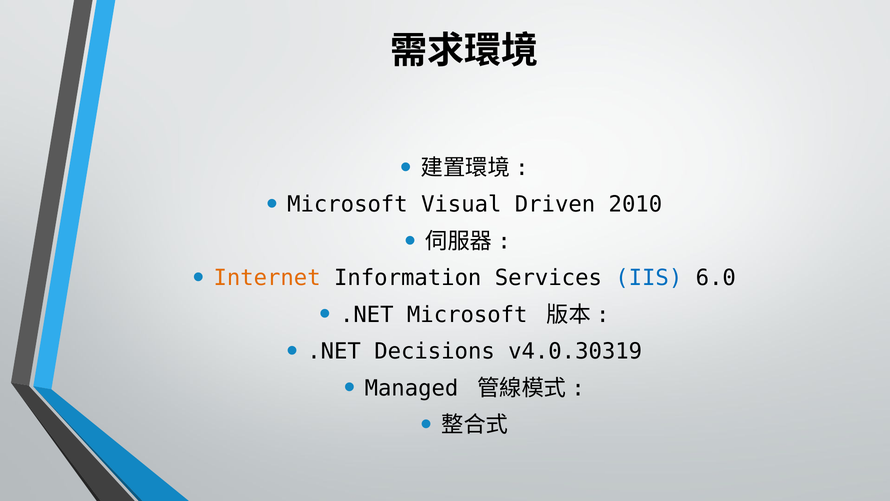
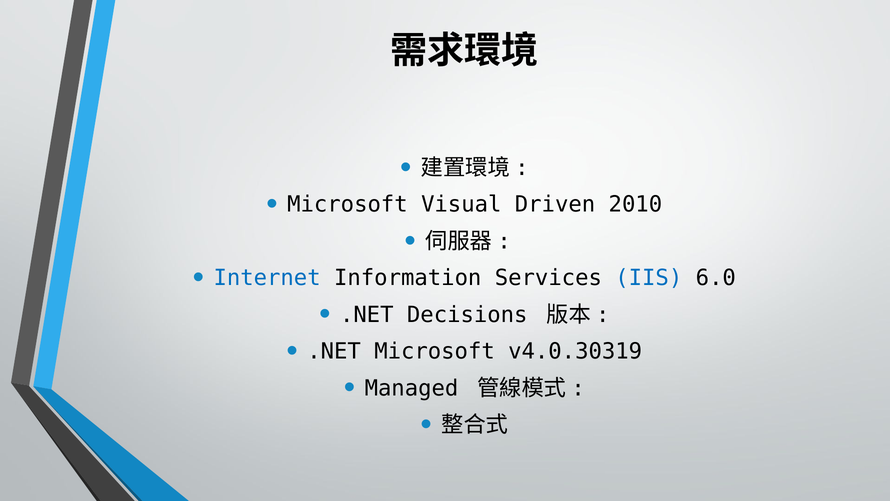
Internet colour: orange -> blue (267, 278)
.NET Microsoft: Microsoft -> Decisions (467, 315)
.NET Decisions: Decisions -> Microsoft (435, 351)
